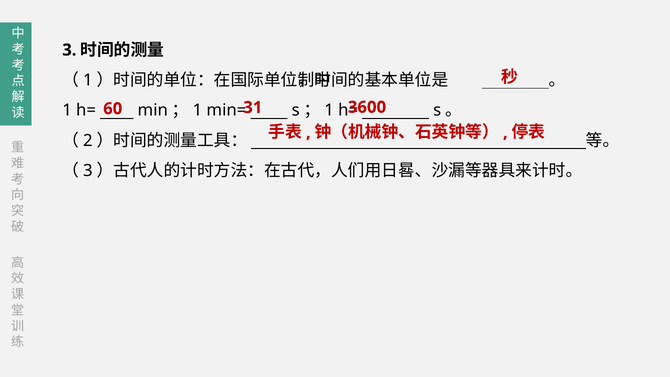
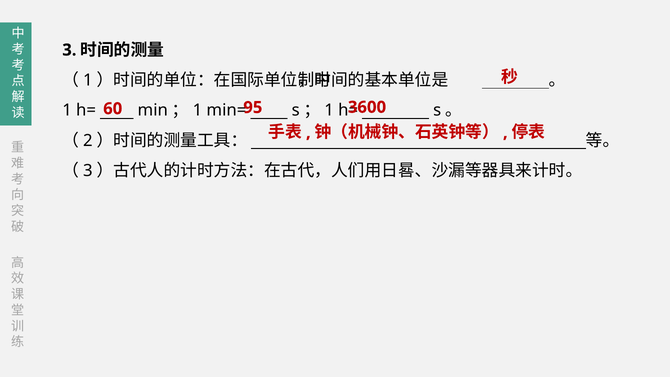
31: 31 -> 95 (253, 107)
